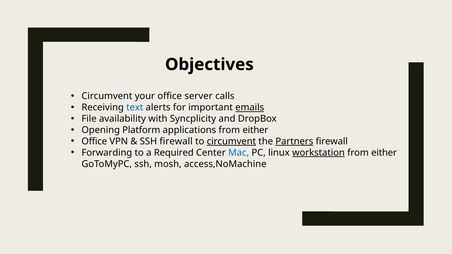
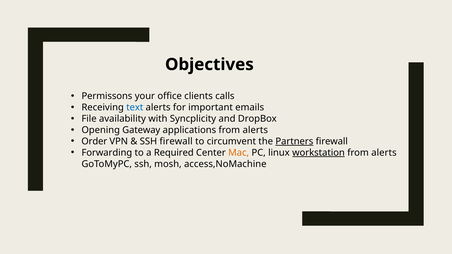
Circumvent: Circumvent -> Permissons (107, 96)
server: server -> clients (199, 96)
emails underline: present -> none (250, 108)
Platform: Platform -> Gateway (141, 130)
applications from either: either -> alerts (255, 130)
Office: Office -> Order (94, 142)
circumvent underline: present -> none (231, 142)
Mac colour: blue -> orange (239, 153)
either: either -> alerts (384, 153)
